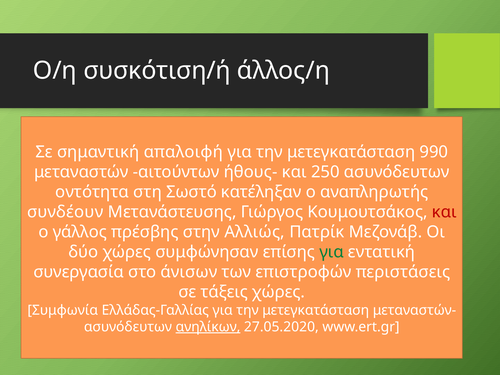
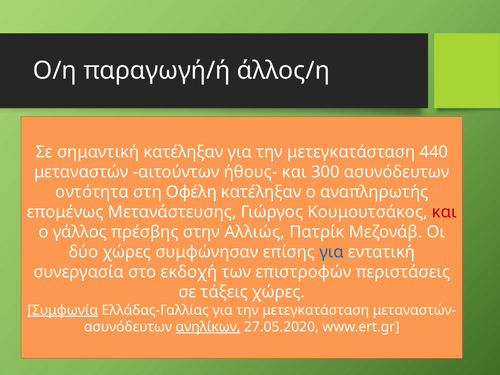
συσκότιση/ή: συσκότιση/ή -> παραγωγή/ή (157, 71)
σημαντική απαλοιφή: απαλοιφή -> κατέληξαν (184, 152)
990: 990 -> 440 (434, 152)
250: 250 -> 300 (325, 172)
Σωστό: Σωστό -> Οφέλη (191, 192)
συνδέουν: συνδέουν -> επομένως (65, 212)
για colour: green -> blue (332, 252)
άνισων: άνισων -> εκδοχή (189, 272)
Συμφωνία underline: none -> present (63, 310)
